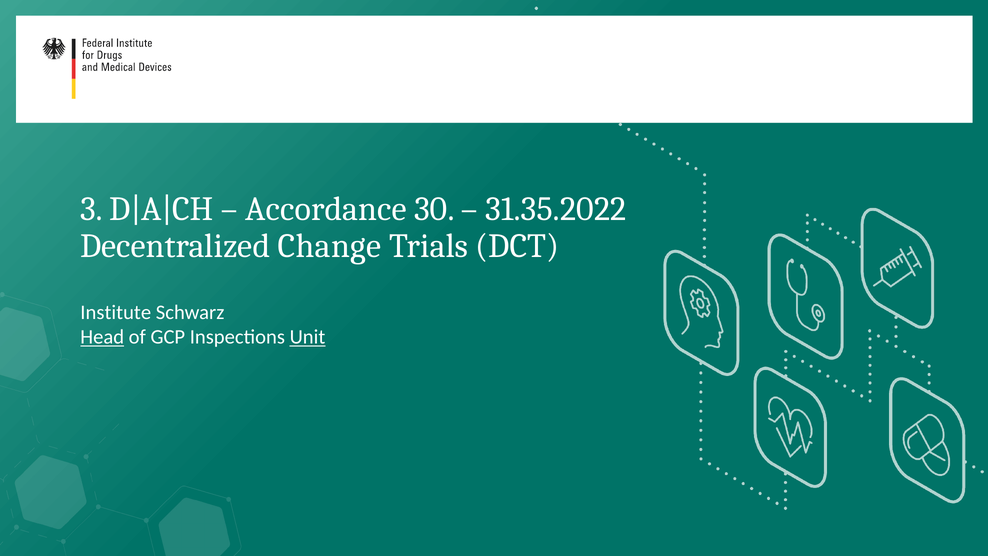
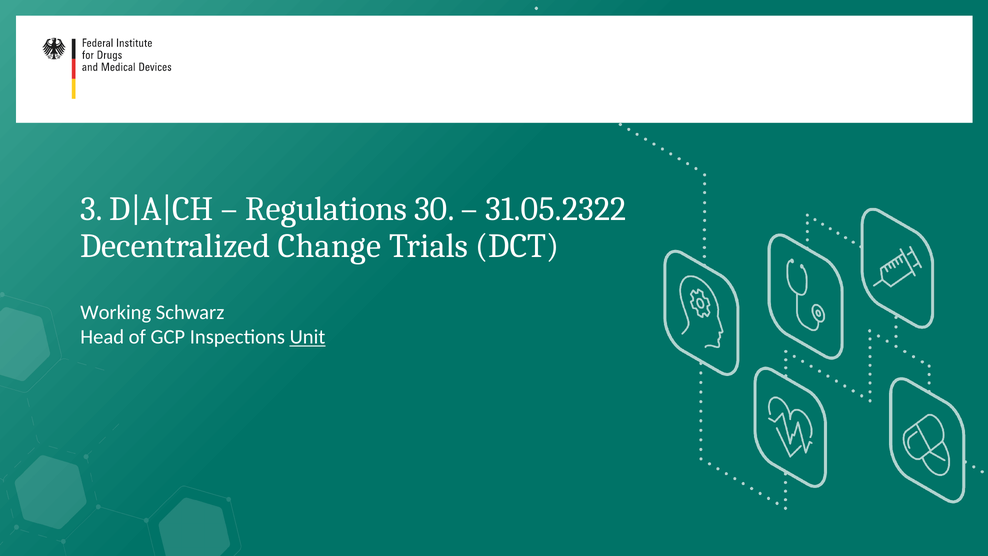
Accordance: Accordance -> Regulations (326, 209)
31.35.2022: 31.35.2022 -> 31.05.2322 (556, 209)
Institute: Institute -> Working (116, 312)
Head underline: present -> none (102, 337)
